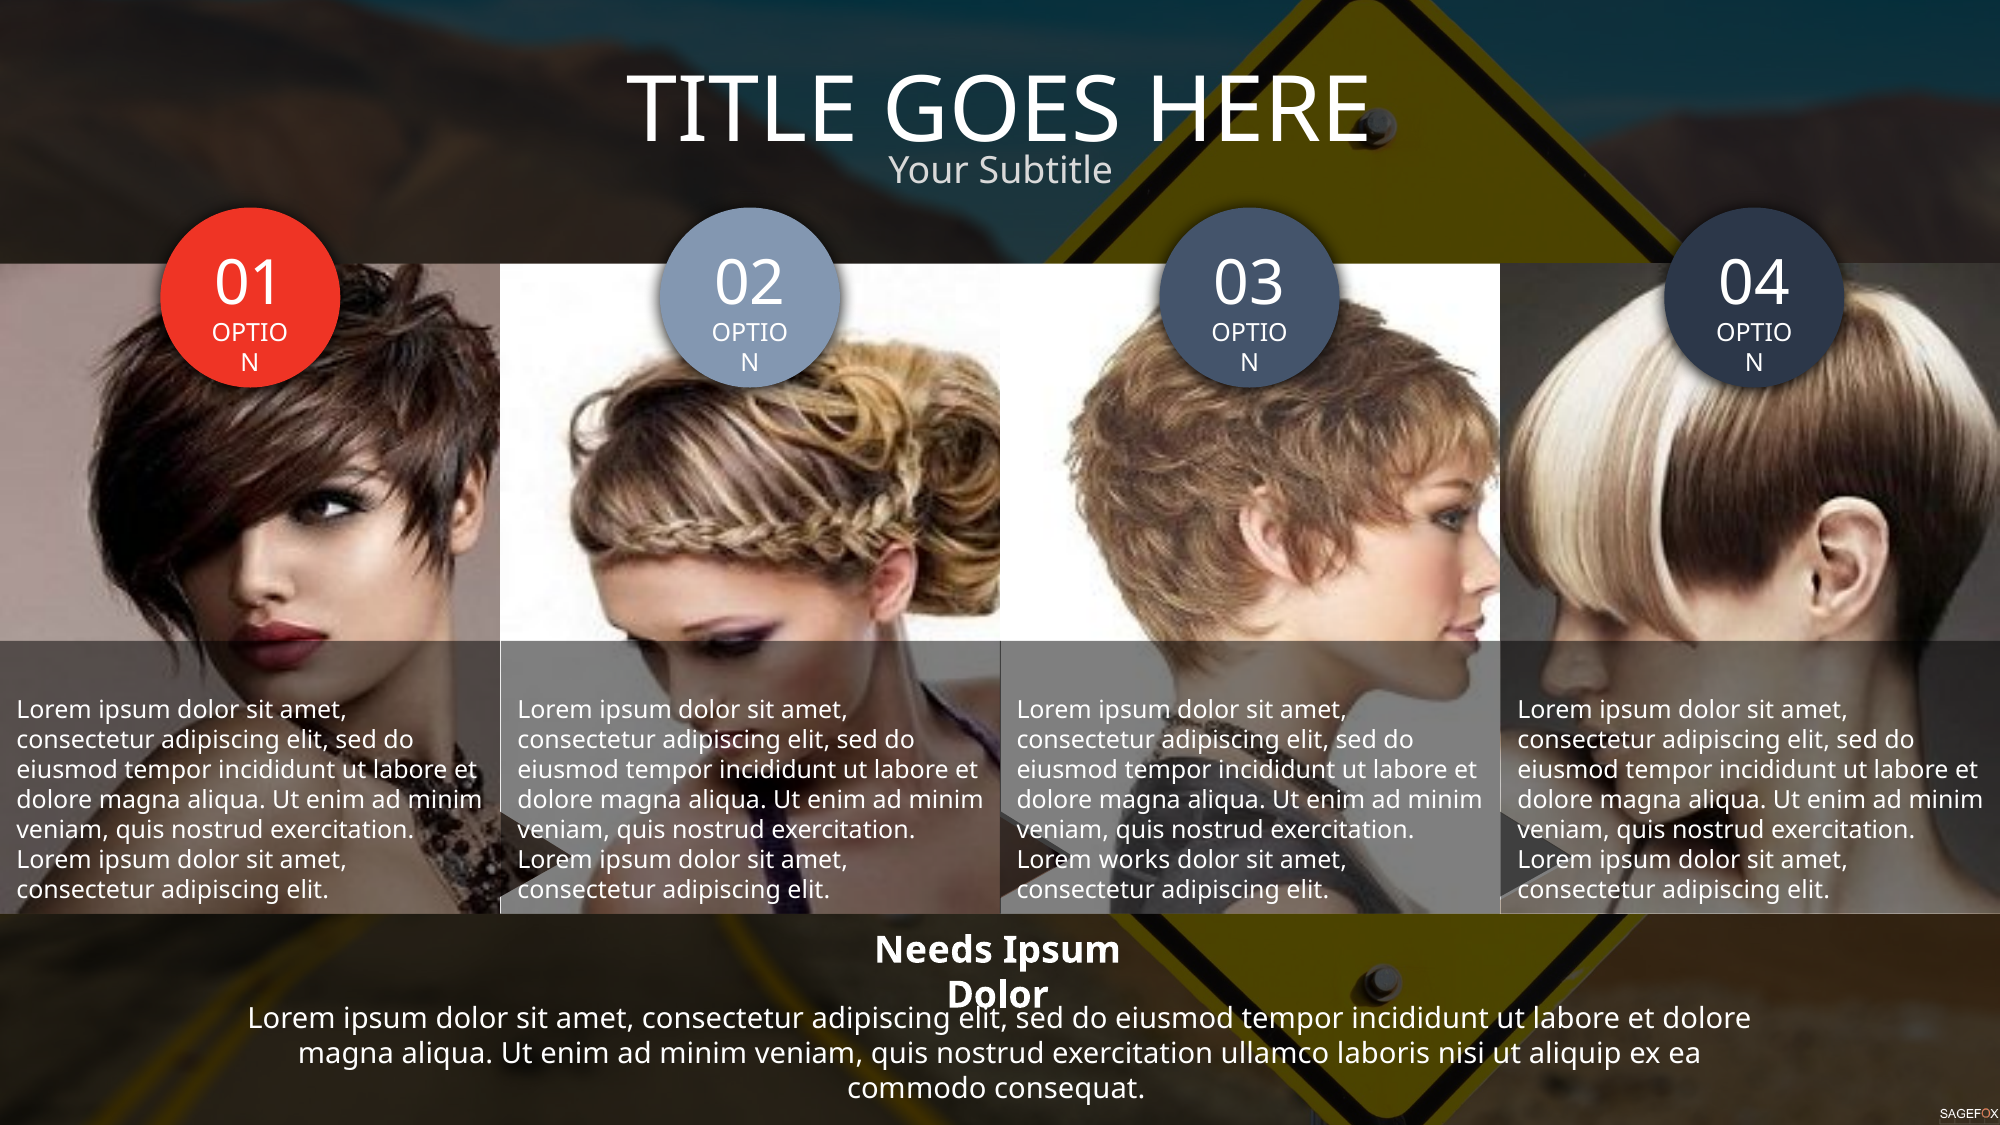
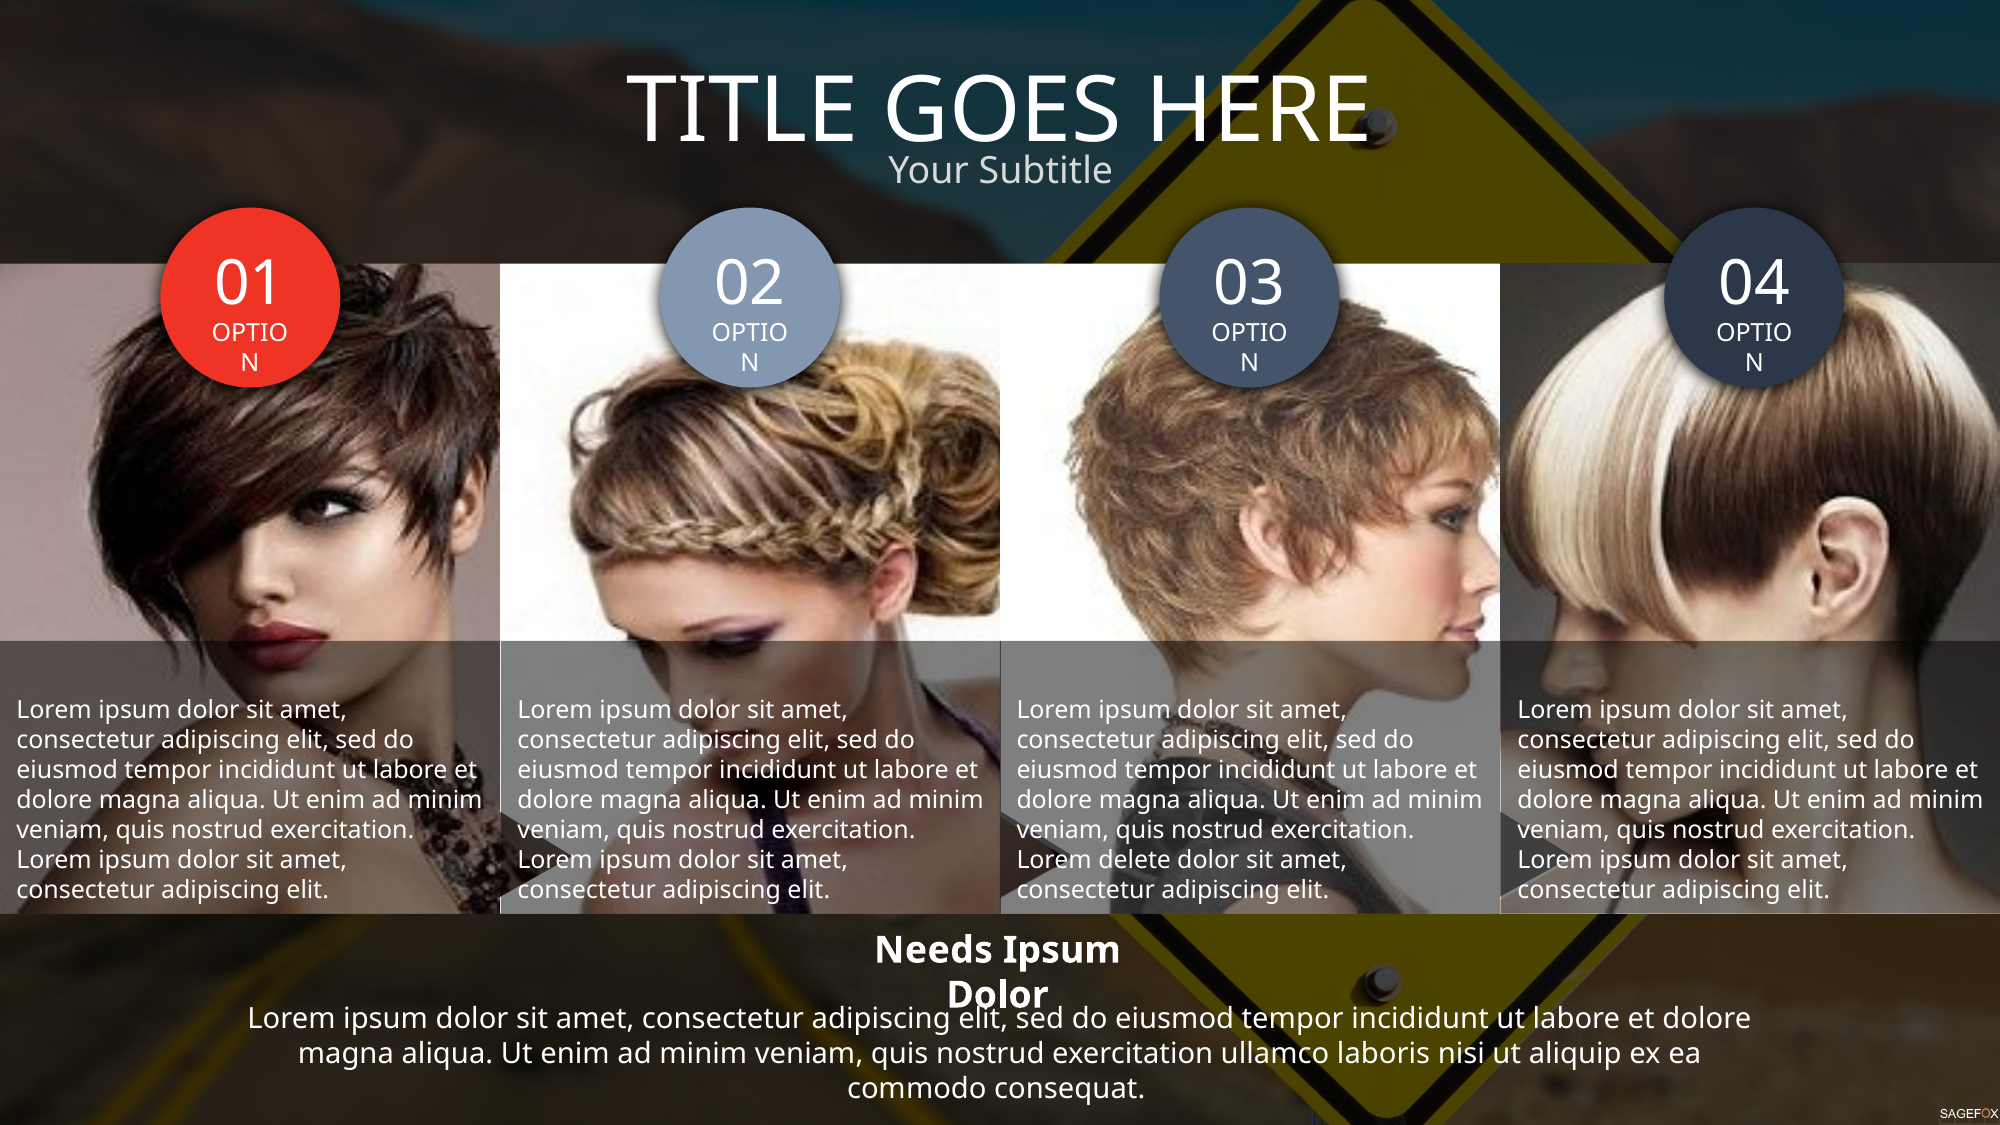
works: works -> delete (1135, 861)
